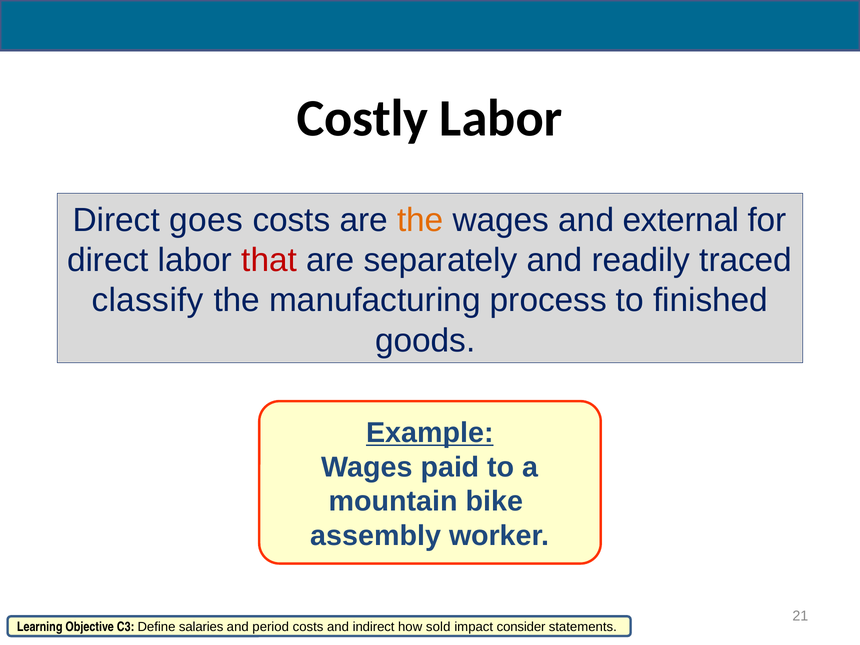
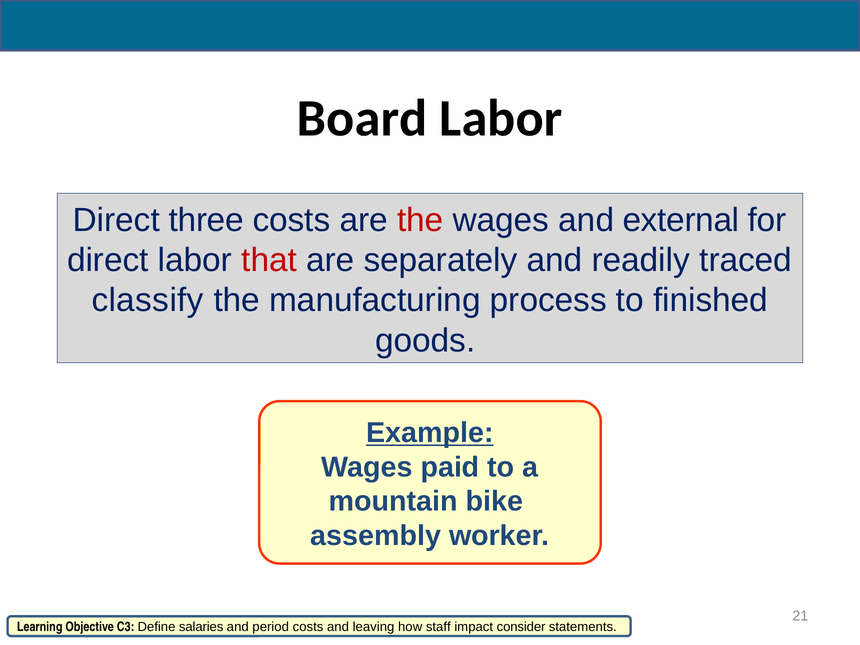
Costly: Costly -> Board (362, 118)
goes: goes -> three (206, 220)
the colour: orange -> red (420, 220)
indirect: indirect -> leaving (374, 627)
sold: sold -> staff (438, 627)
